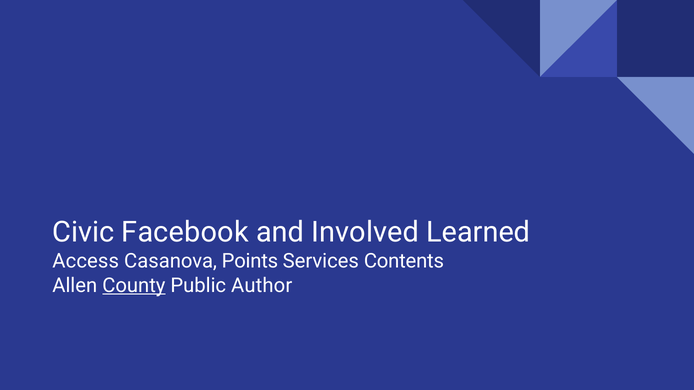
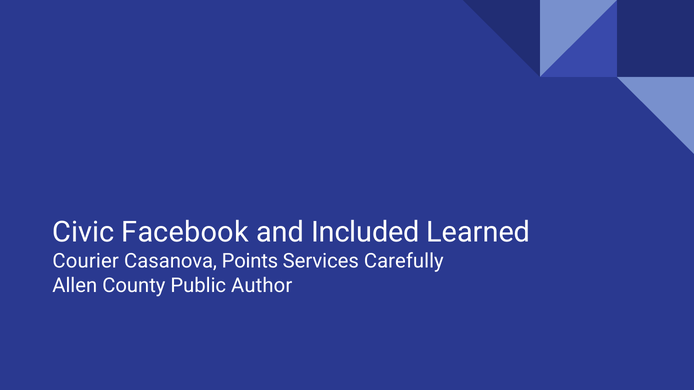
Involved: Involved -> Included (365, 232)
Access: Access -> Courier (86, 261)
Contents: Contents -> Carefully (404, 261)
County underline: present -> none (134, 286)
